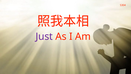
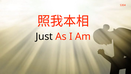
Just colour: purple -> black (44, 36)
